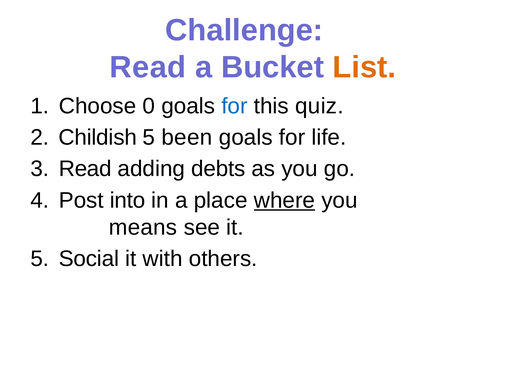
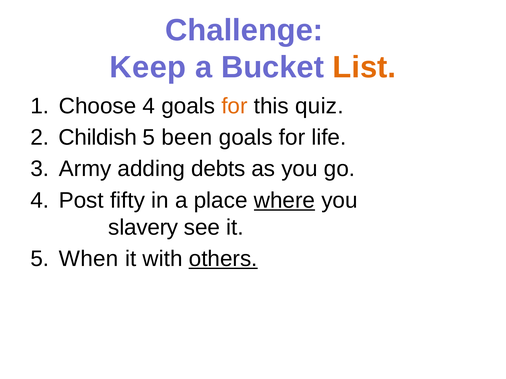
Read: Read -> Keep (148, 68)
Choose 0: 0 -> 4 (149, 106)
for colour: blue -> orange (234, 106)
Read: Read -> Army (85, 169)
into: into -> fifty (128, 201)
means: means -> slavery (143, 228)
Social: Social -> When (89, 259)
others underline: none -> present (223, 259)
